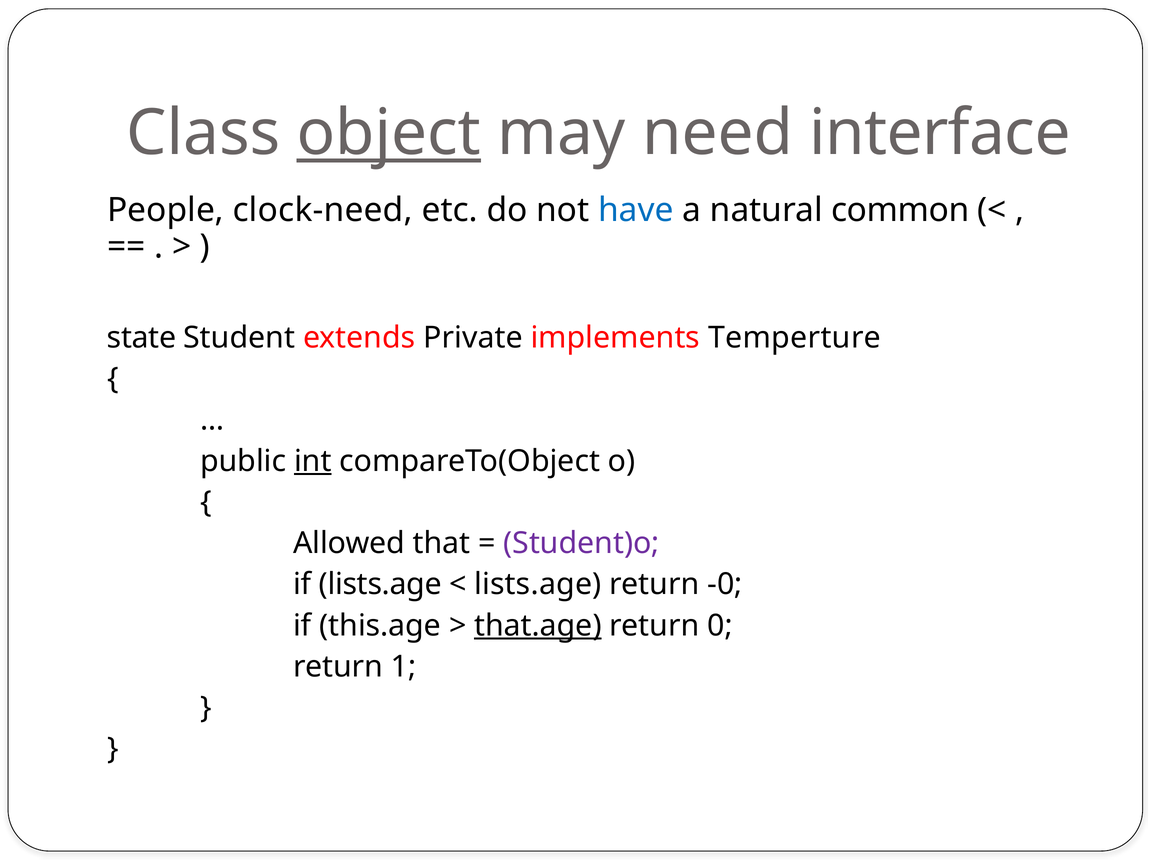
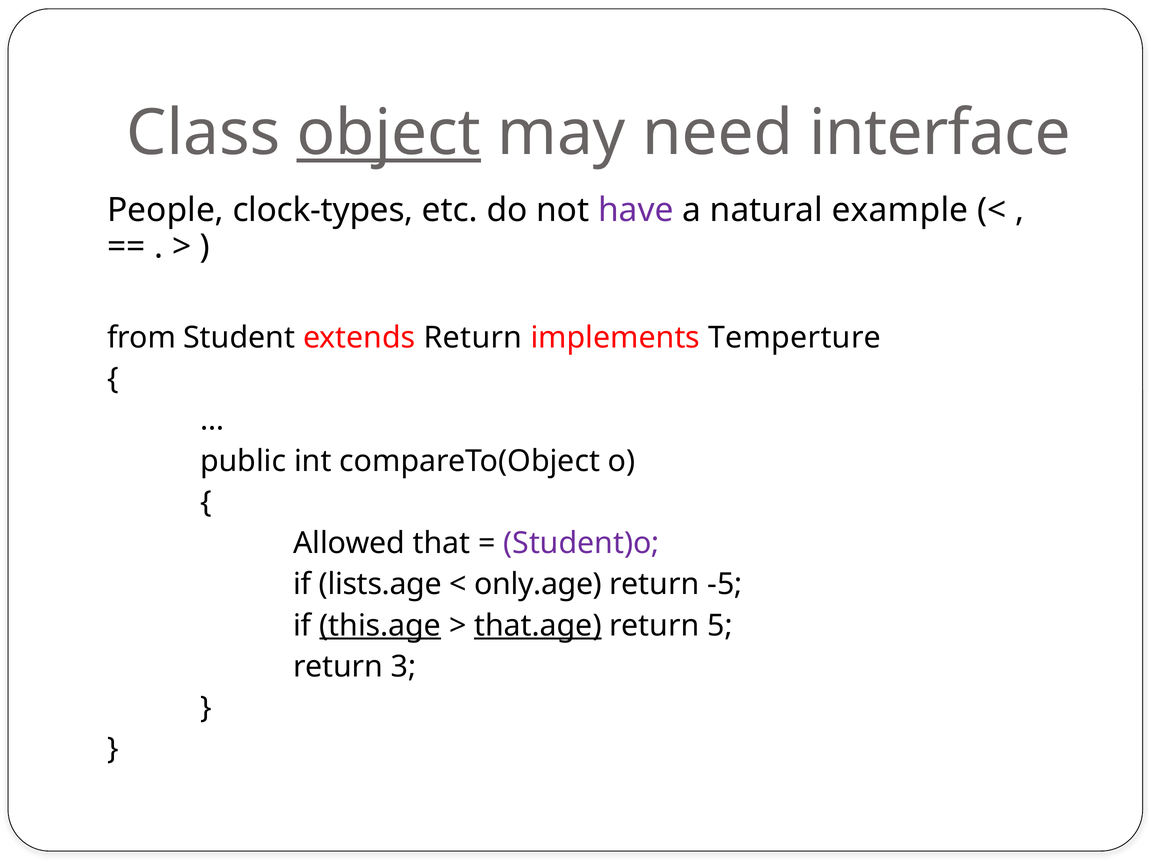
clock-need: clock-need -> clock-types (323, 210)
have colour: blue -> purple (636, 210)
common: common -> example (900, 210)
state: state -> from (141, 338)
extends Private: Private -> Return (473, 338)
int underline: present -> none (313, 461)
lists.age: lists.age -> only.age (538, 585)
-0: -0 -> -5 (725, 585)
this.age underline: none -> present (380, 626)
0: 0 -> 5 (720, 626)
1: 1 -> 3 (404, 667)
